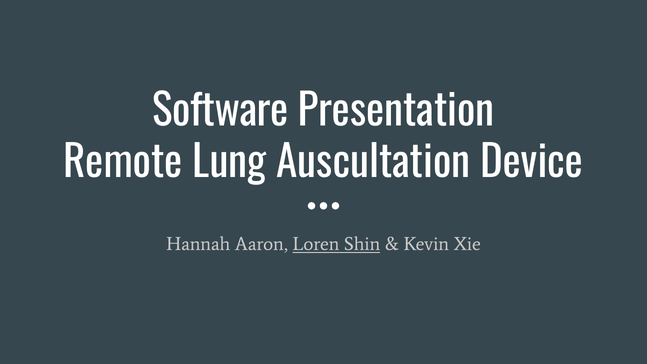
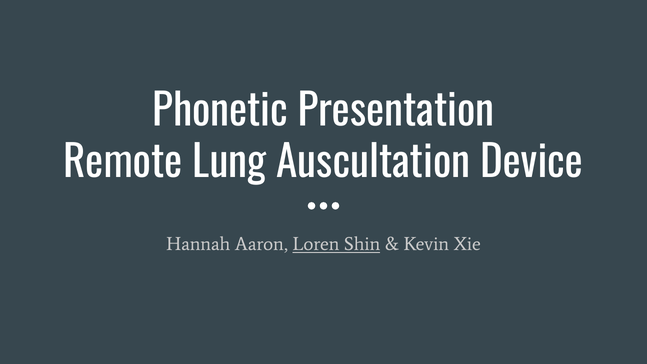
Software: Software -> Phonetic (220, 111)
